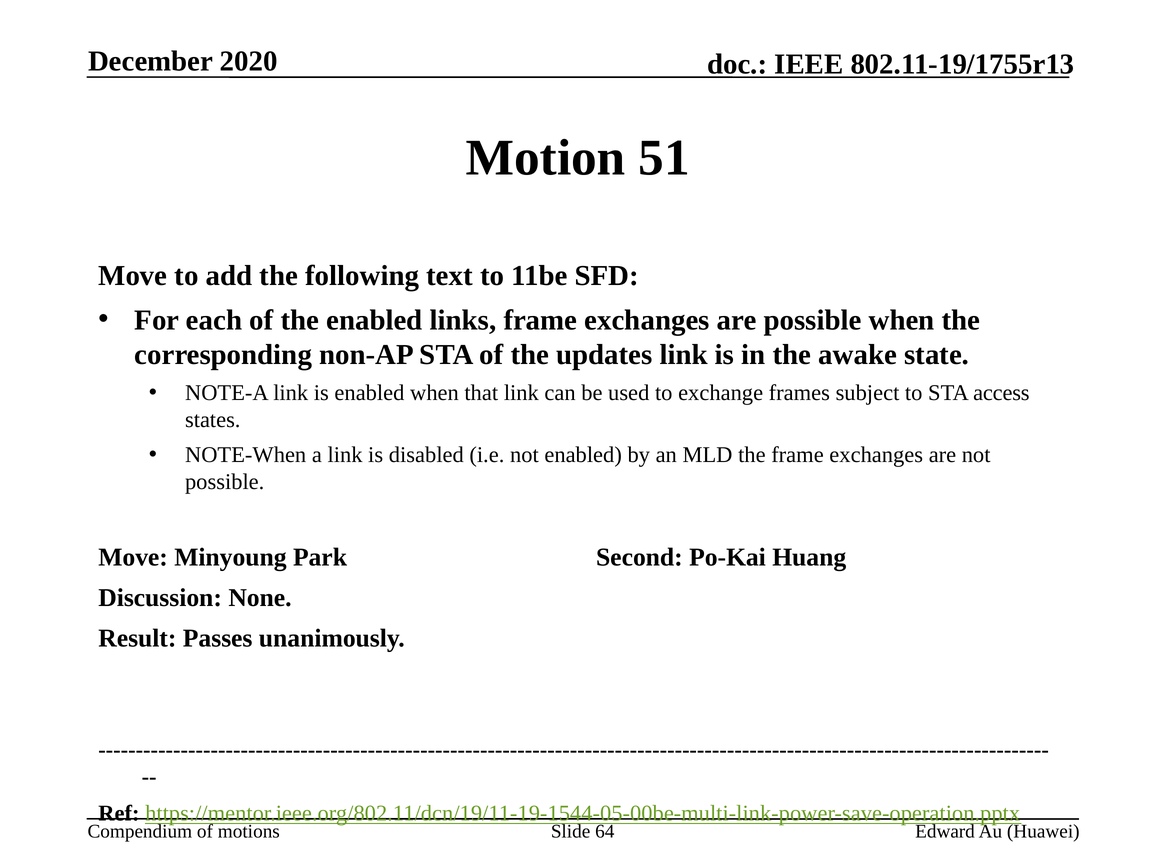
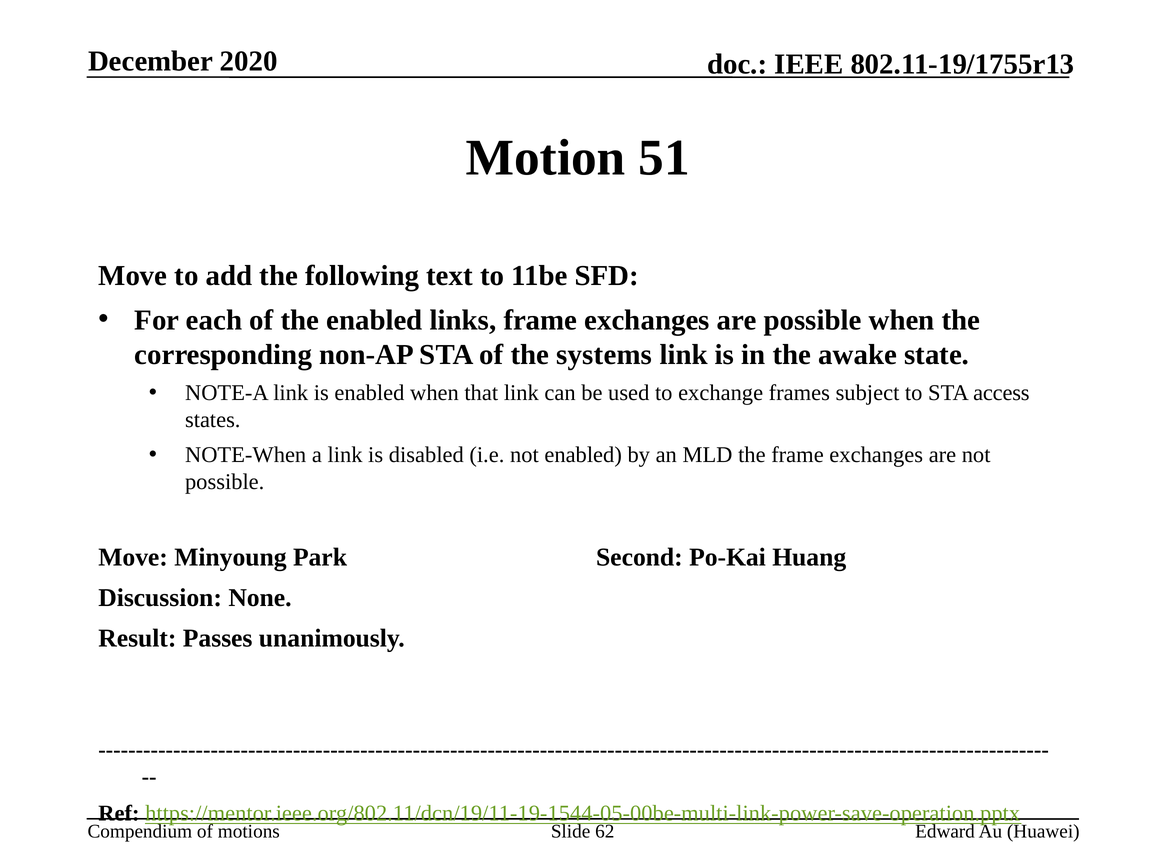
updates: updates -> systems (604, 355)
64: 64 -> 62 (605, 832)
